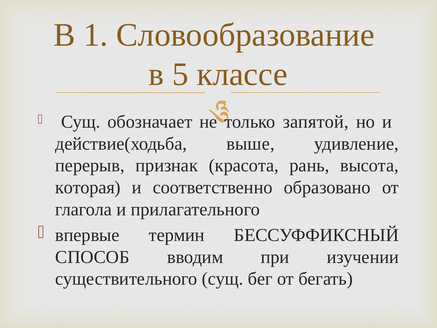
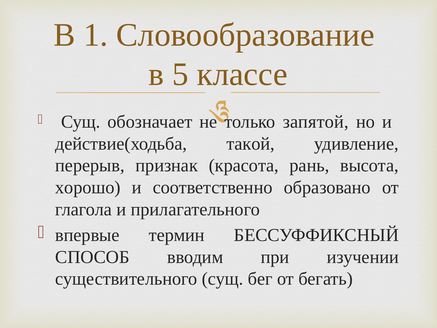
выше: выше -> такой (251, 144)
которая: которая -> хорошо (88, 187)
